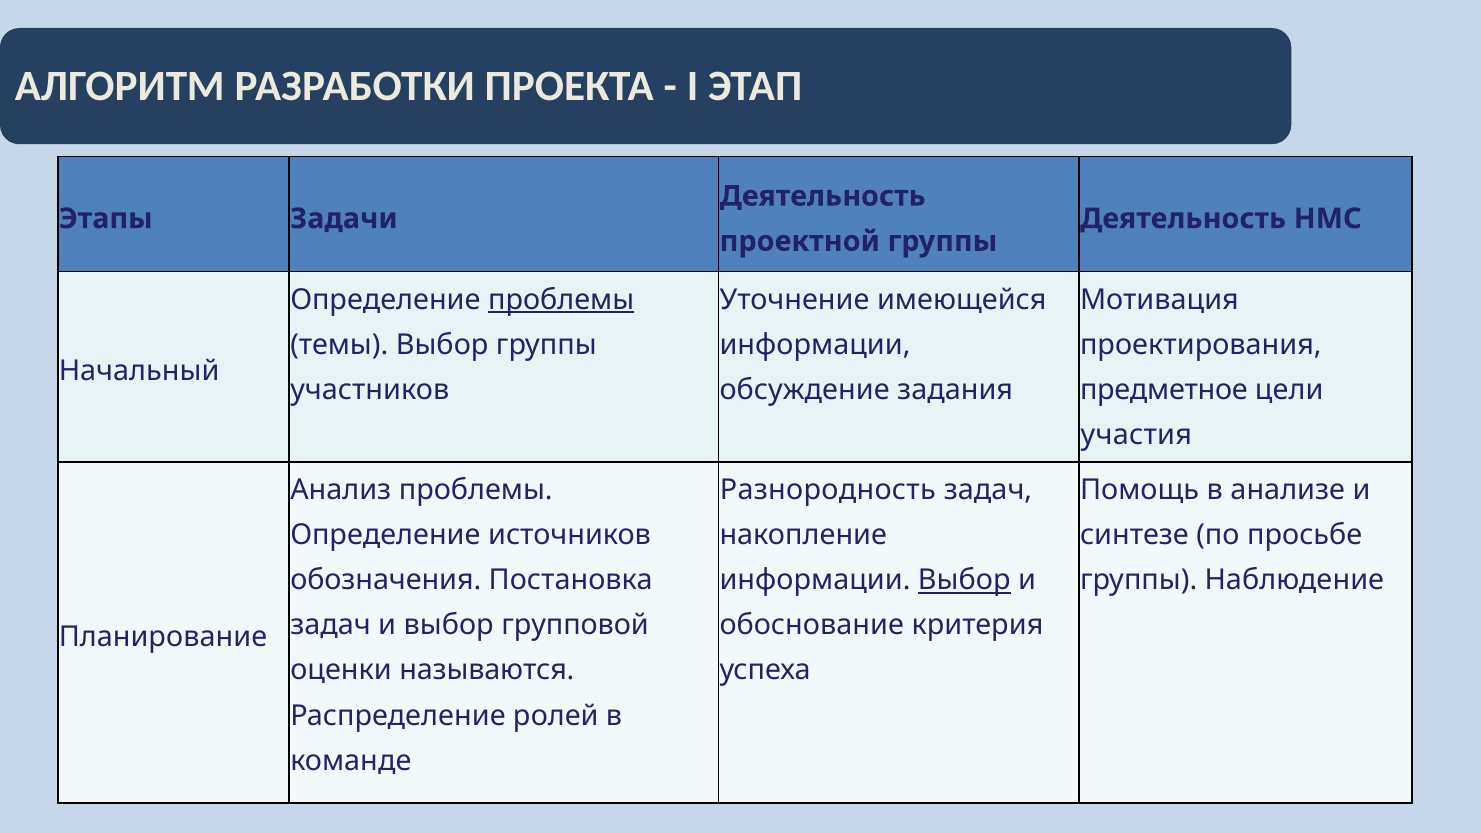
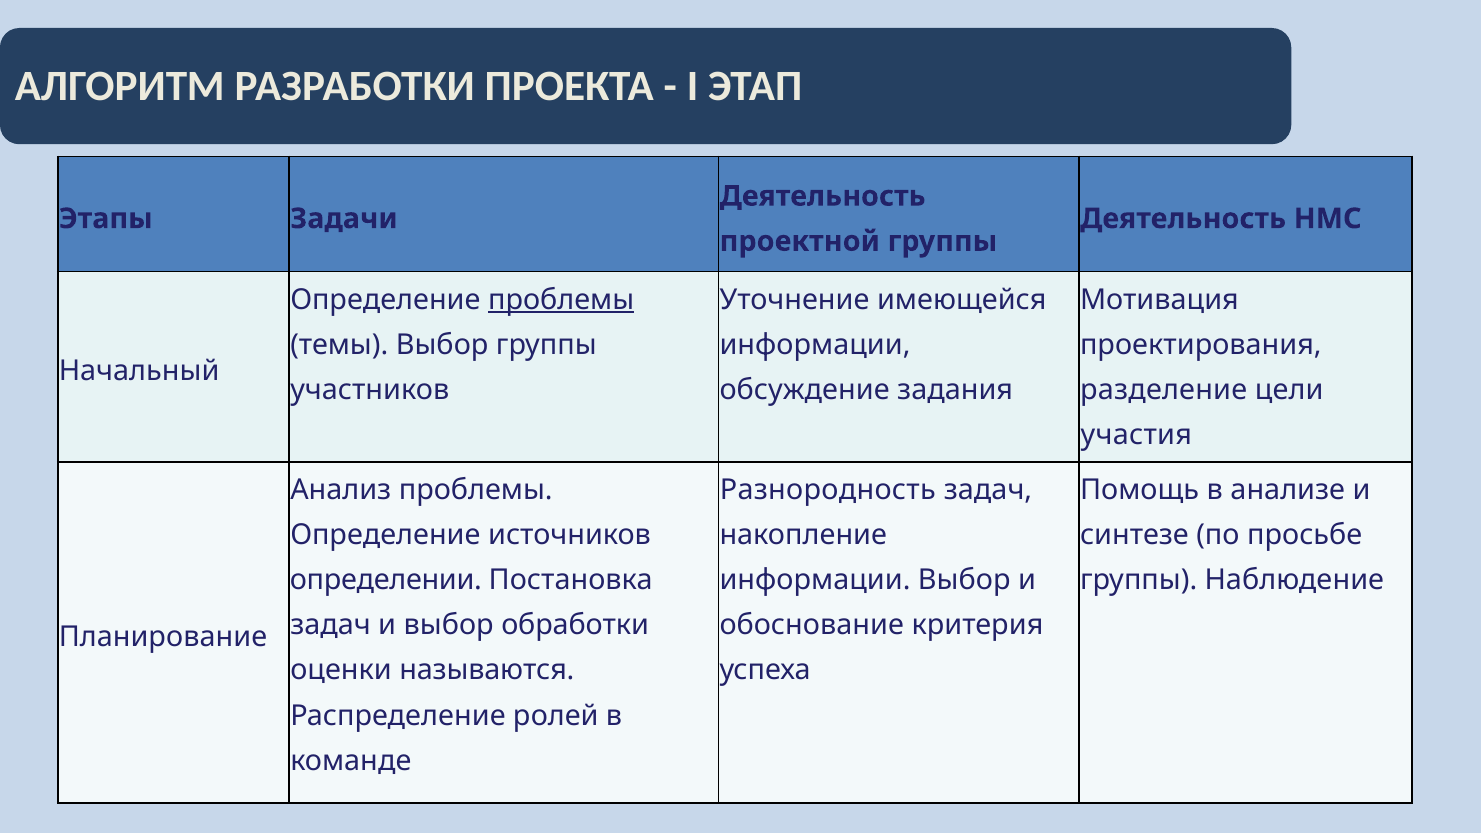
предметное: предметное -> разделение (1164, 390)
обозначения: обозначения -> определении (386, 580)
Выбор underline: present -> none (964, 580)
групповой: групповой -> обработки (575, 625)
